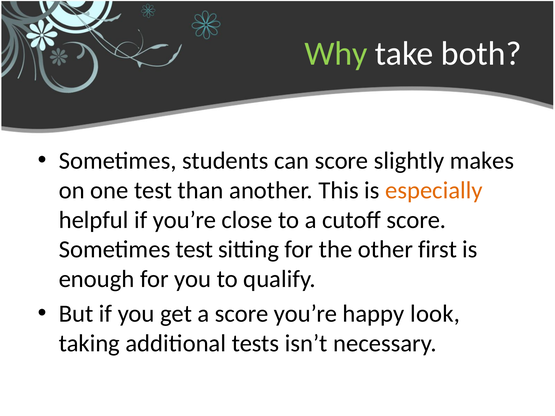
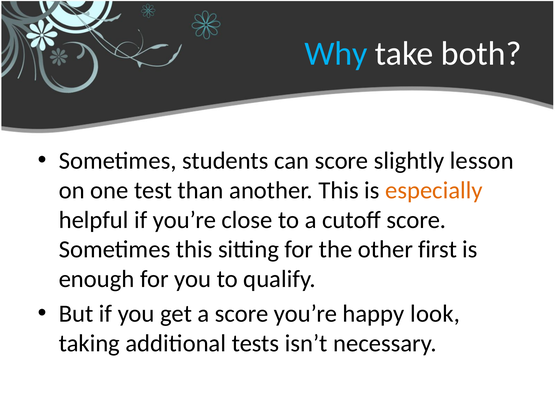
Why colour: light green -> light blue (336, 54)
makes: makes -> lesson (482, 161)
Sometimes test: test -> this (194, 250)
